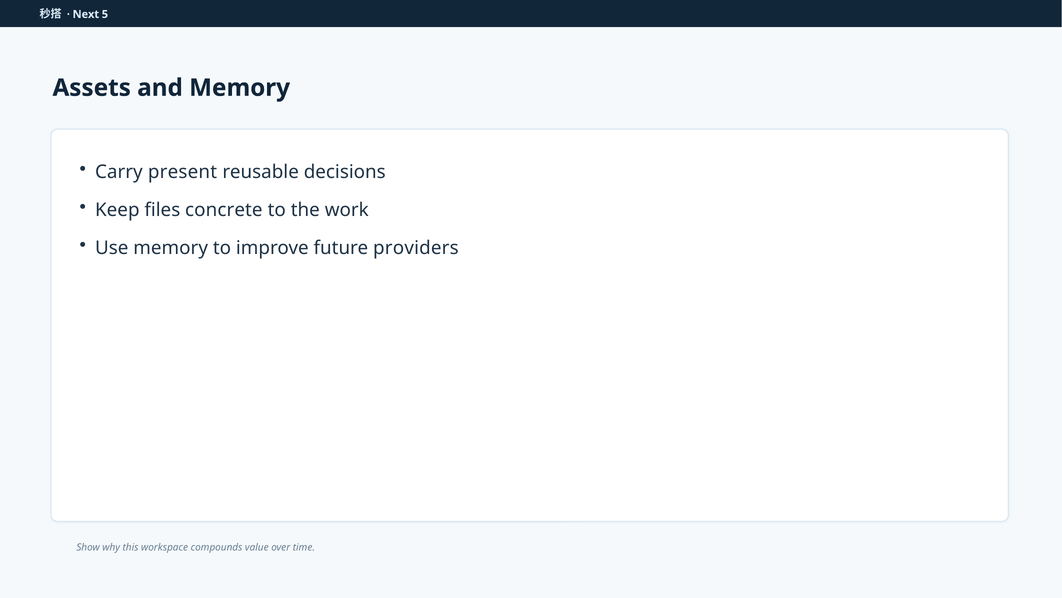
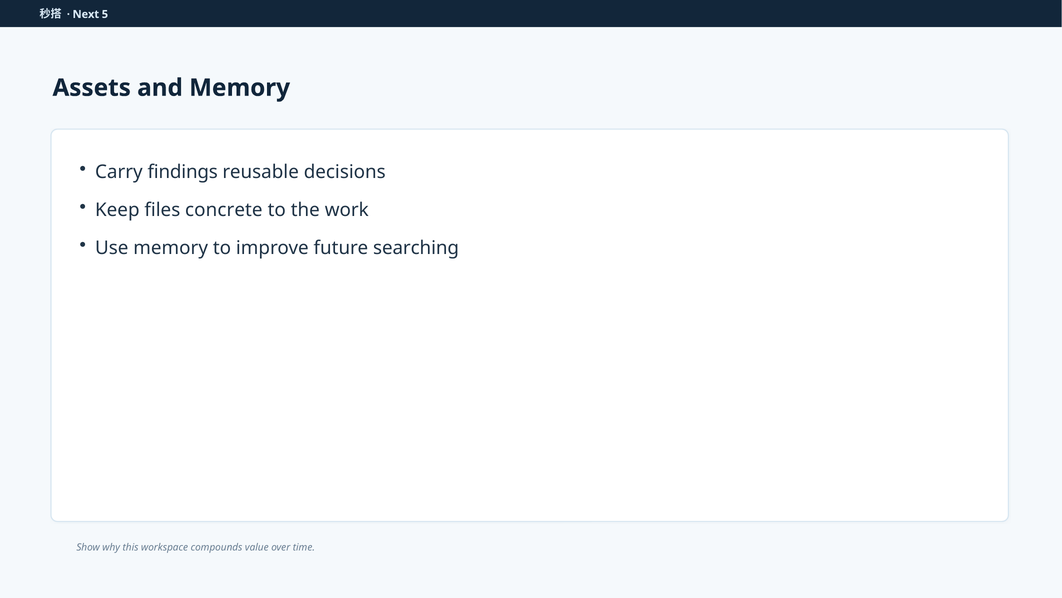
present: present -> findings (183, 172)
providers: providers -> searching (416, 248)
